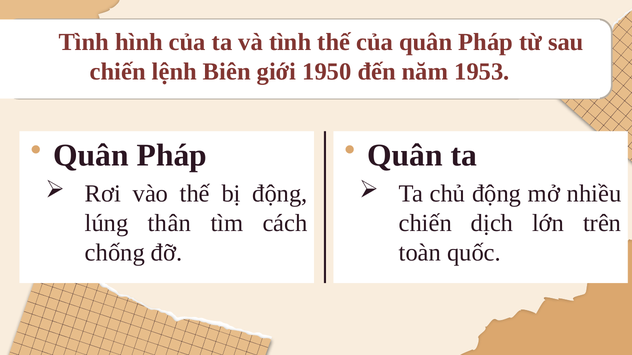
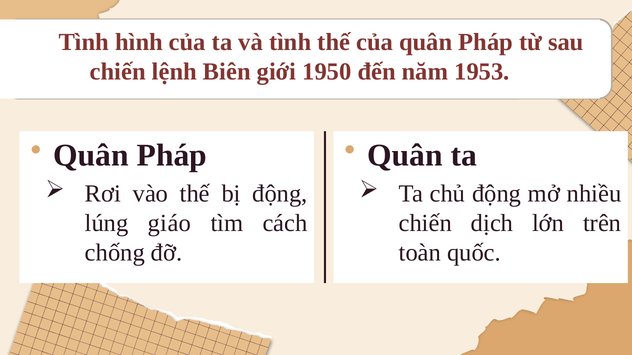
thân: thân -> giáo (169, 223)
